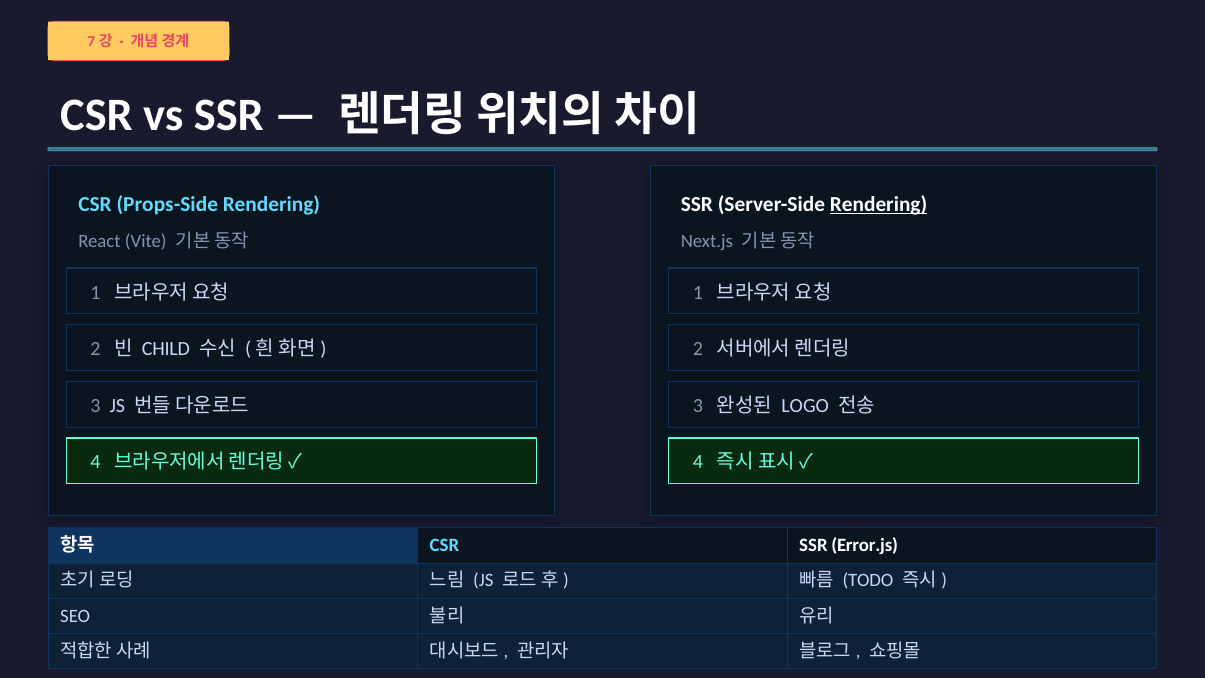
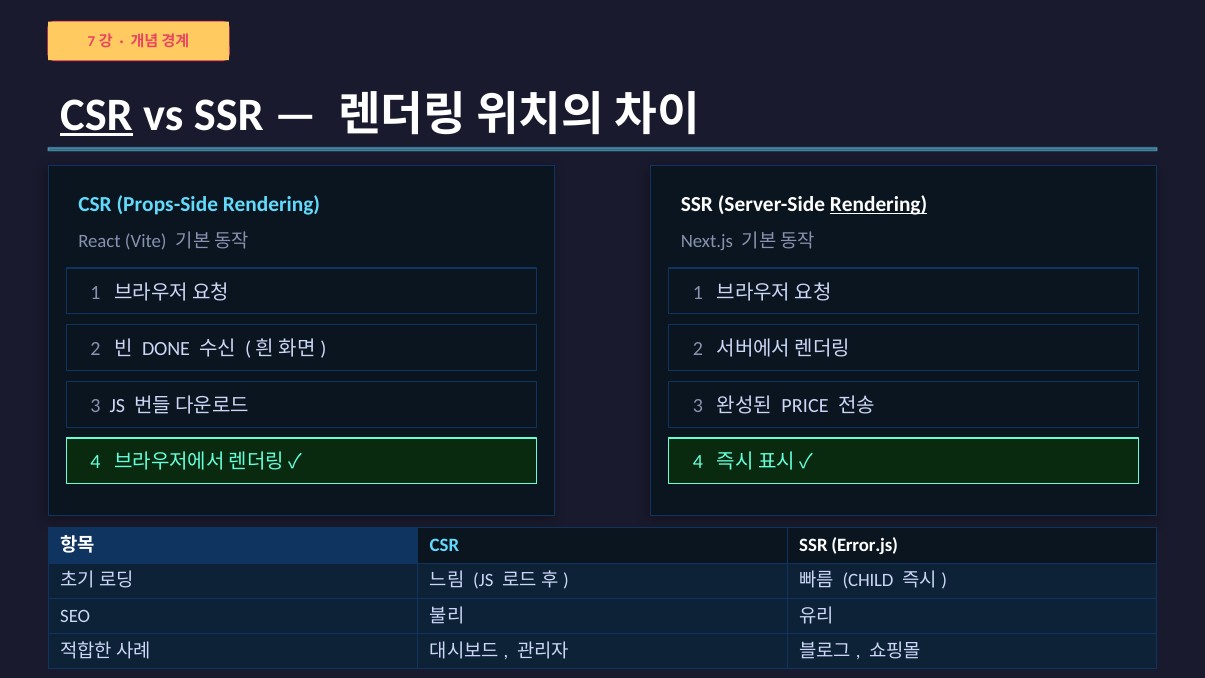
CSR underline: none -> present (96, 115)
CHILD: CHILD -> DONE (166, 349)
LOGO: LOGO -> PRICE (805, 406)
TODO: TODO -> CHILD (868, 581)
